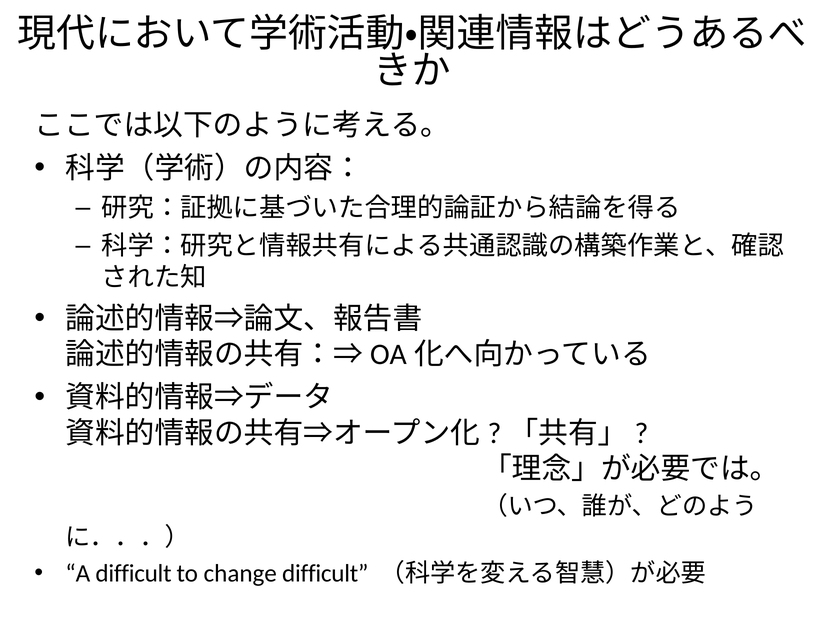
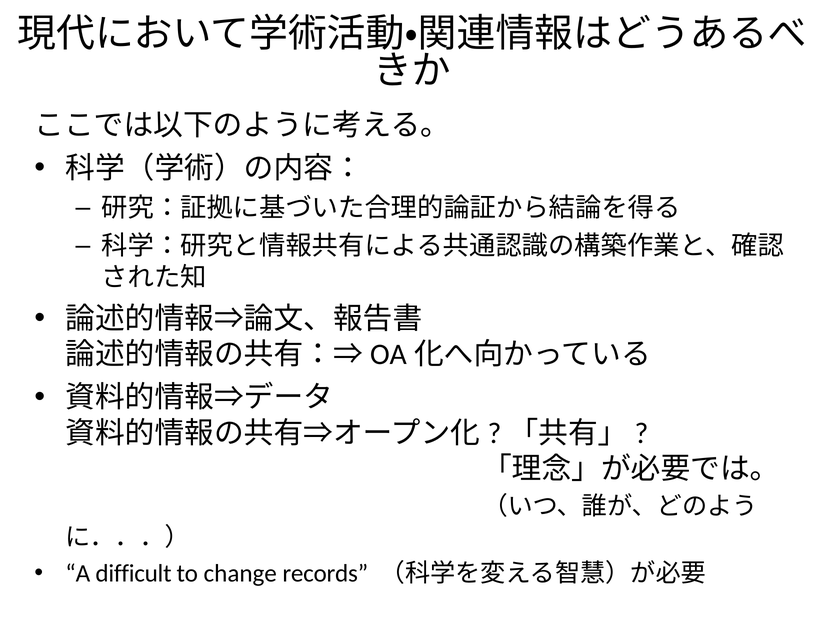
change difficult: difficult -> records (325, 573)
